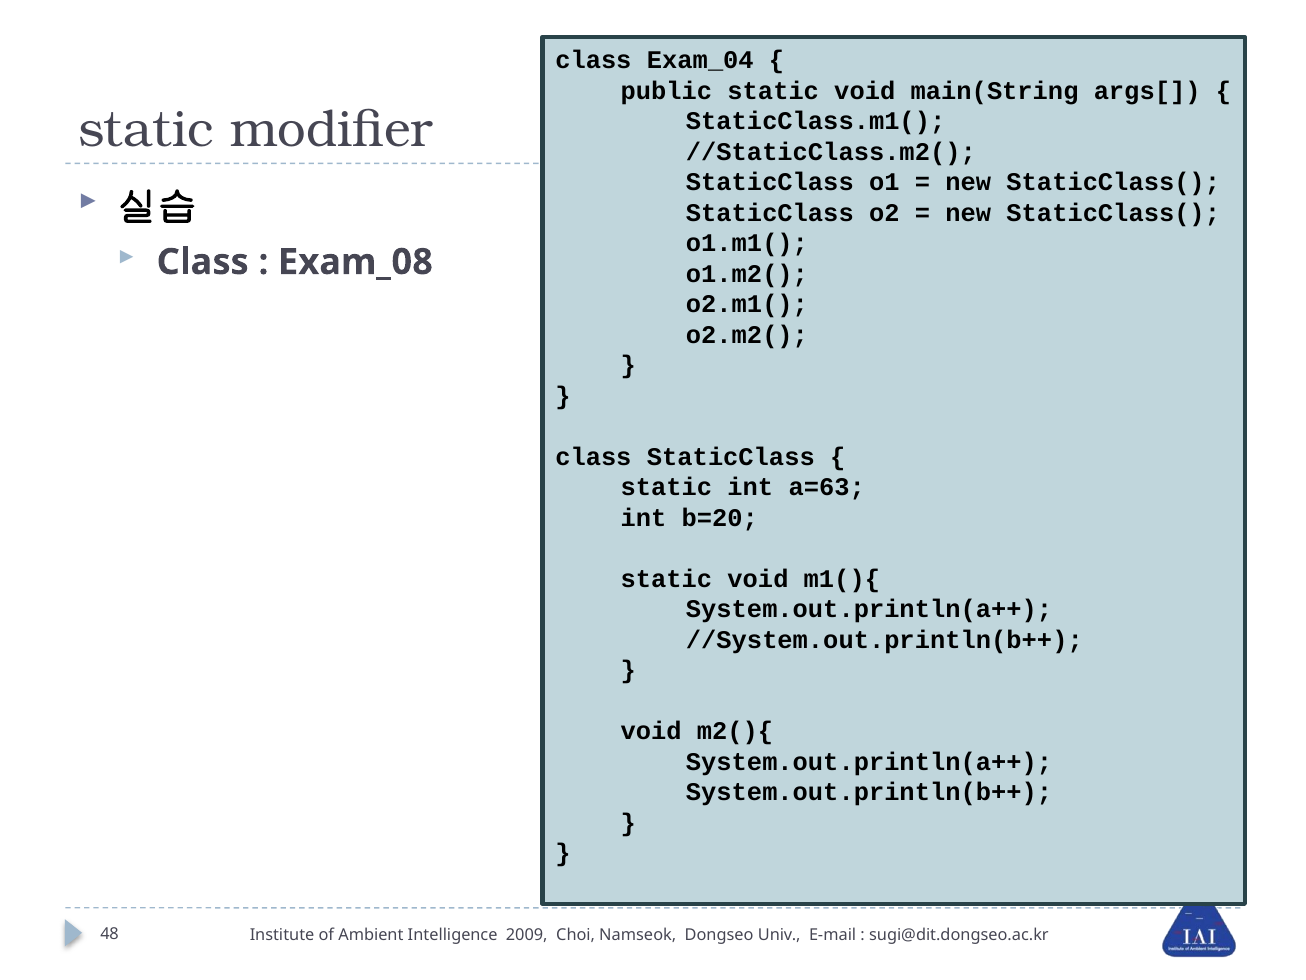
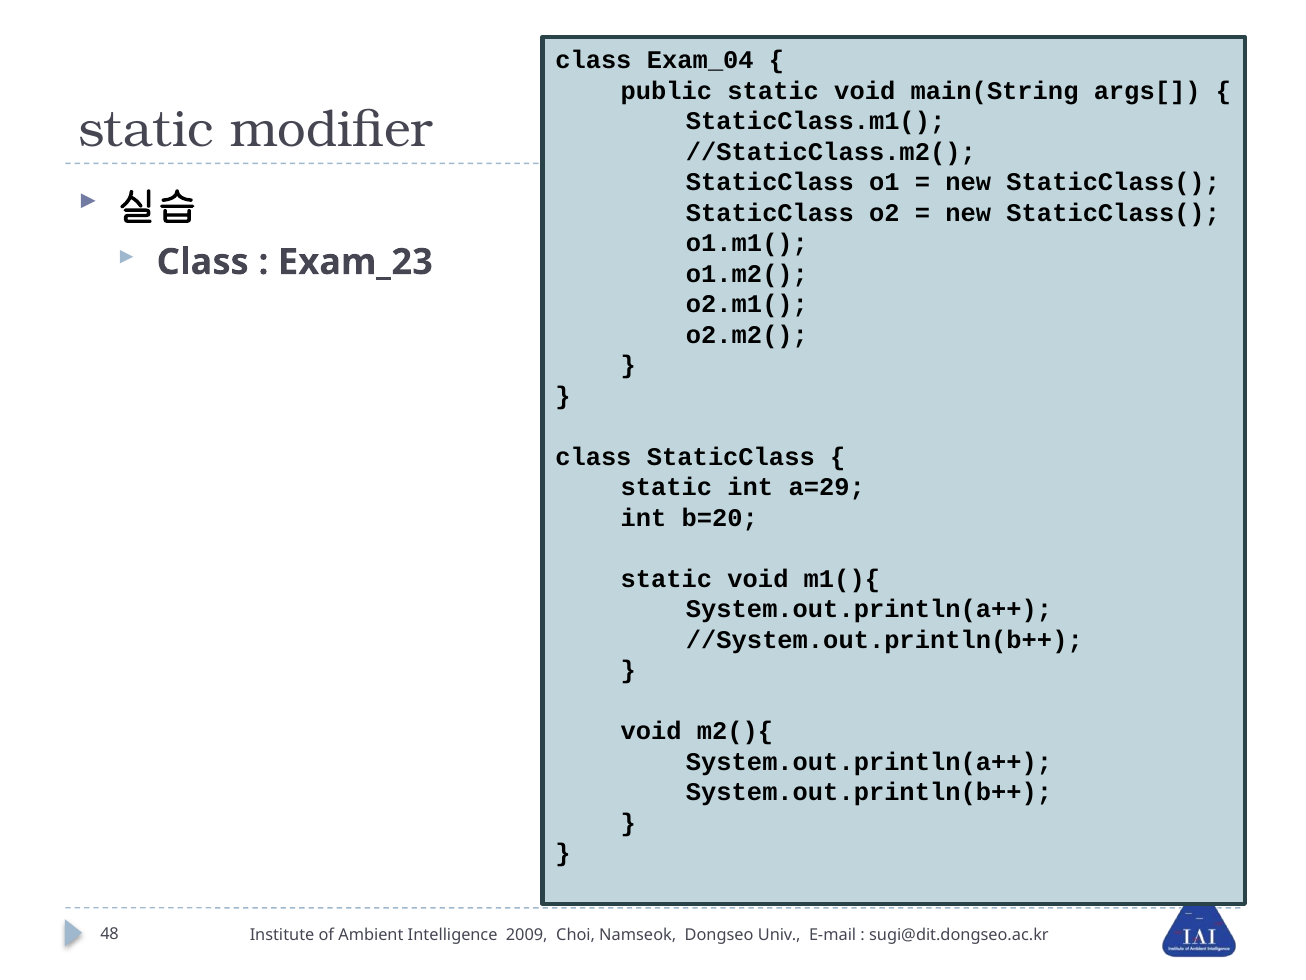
Exam_08: Exam_08 -> Exam_23 (355, 262)
a=63: a=63 -> a=29 (827, 487)
